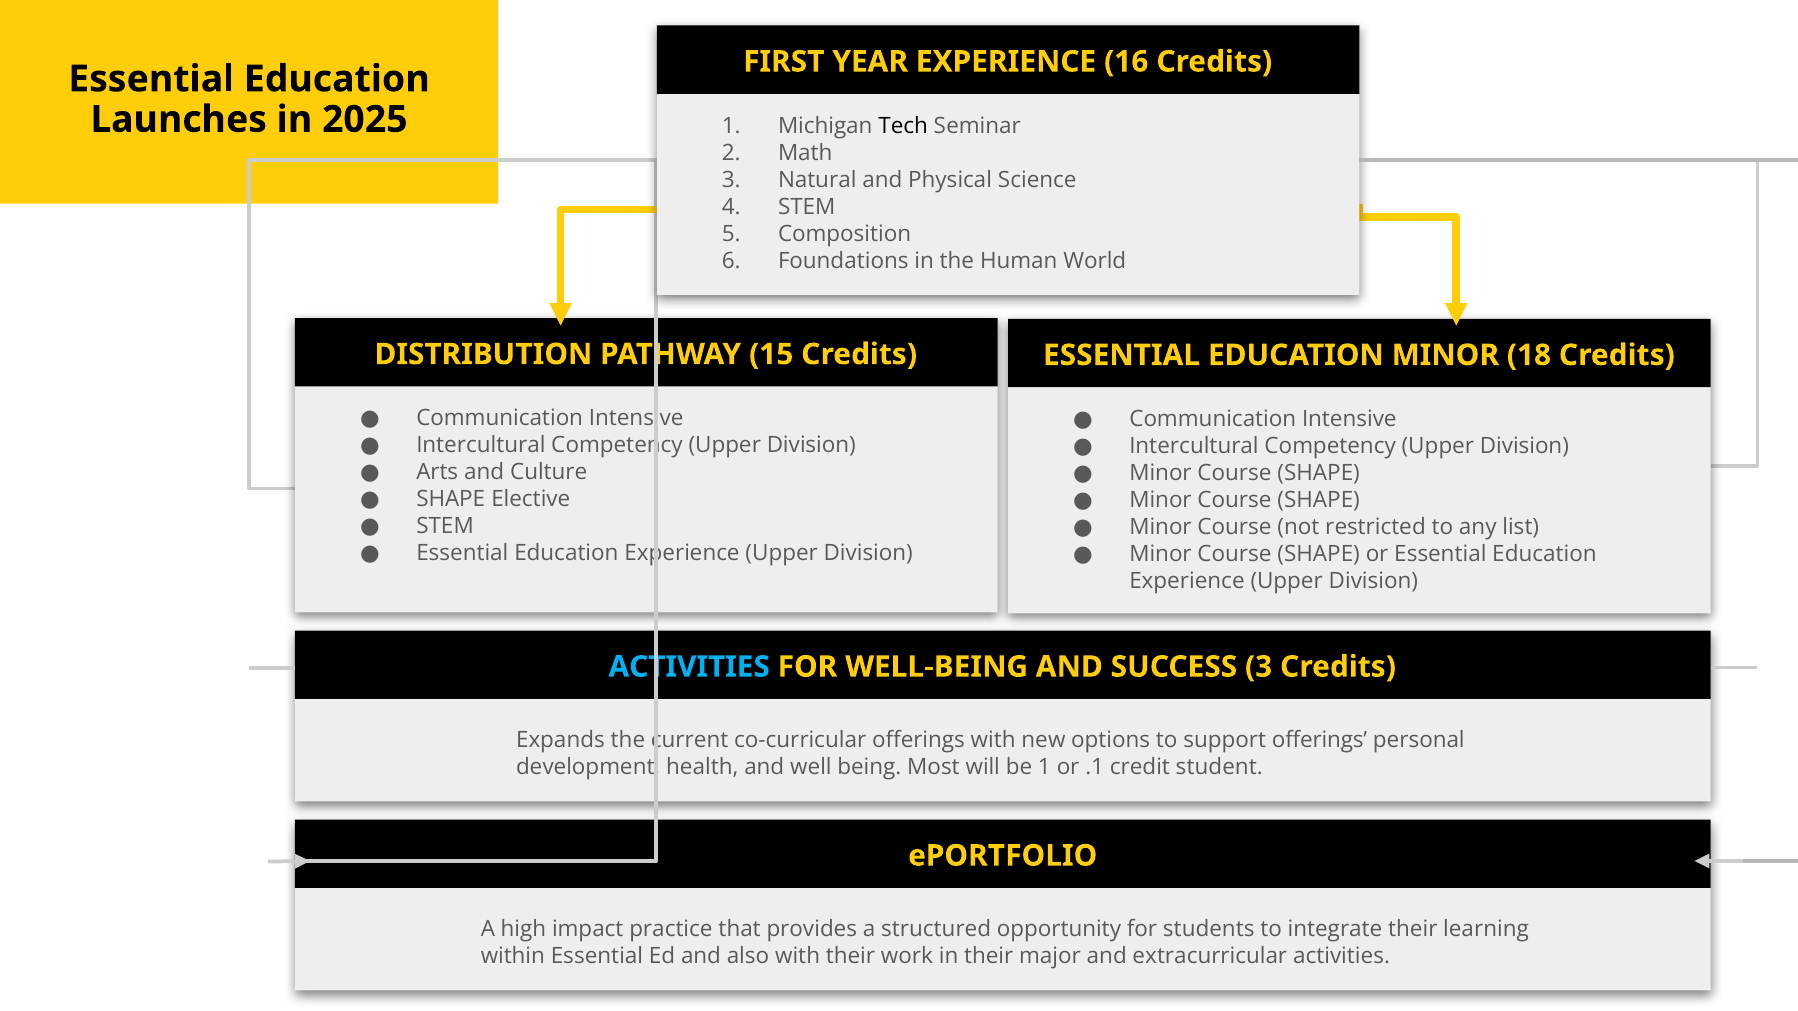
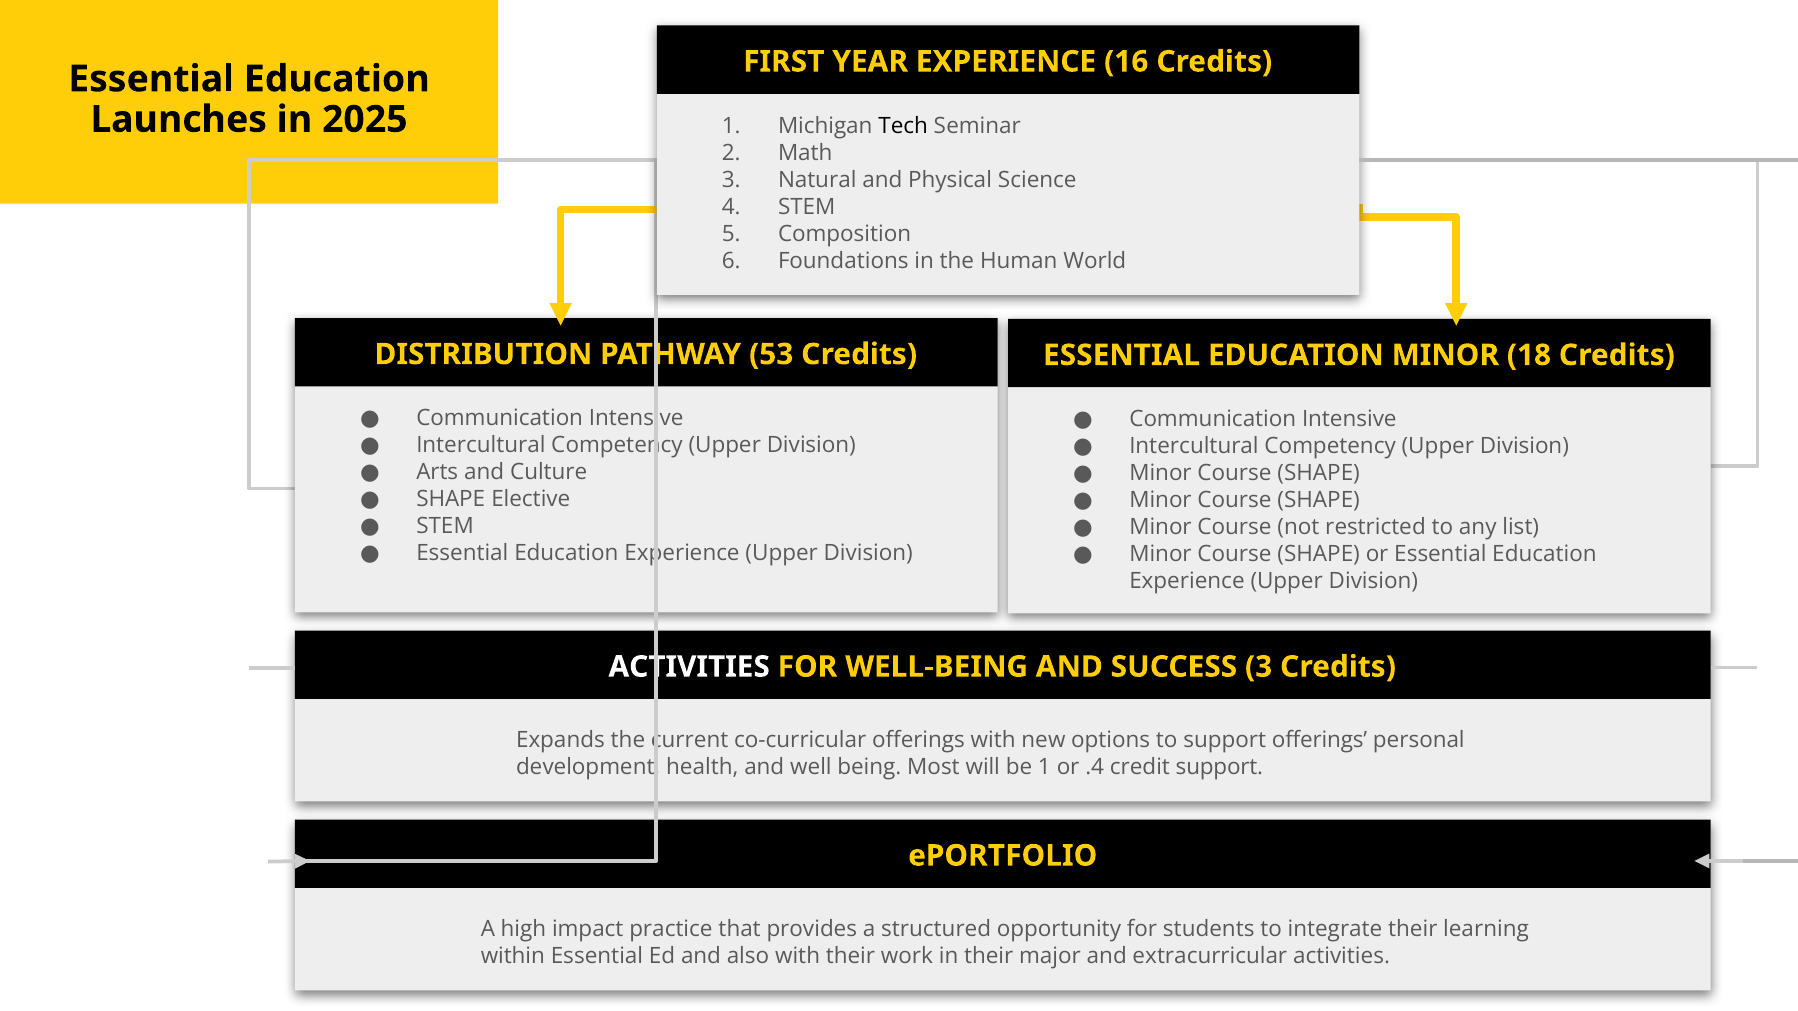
15: 15 -> 53 (771, 354)
ACTIVITIES colour: light blue -> white (689, 667)
.1: .1 -> .4 (1095, 767)
credit student: student -> support (1219, 767)
